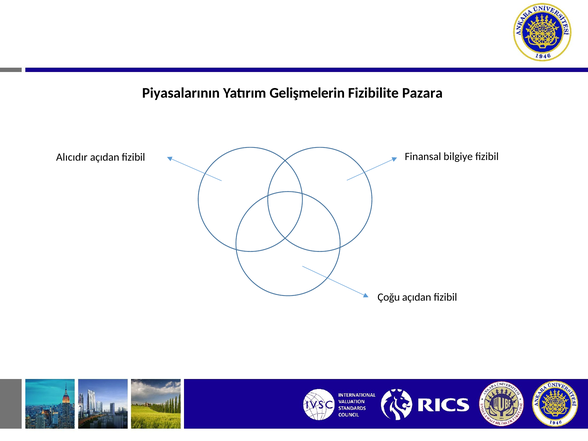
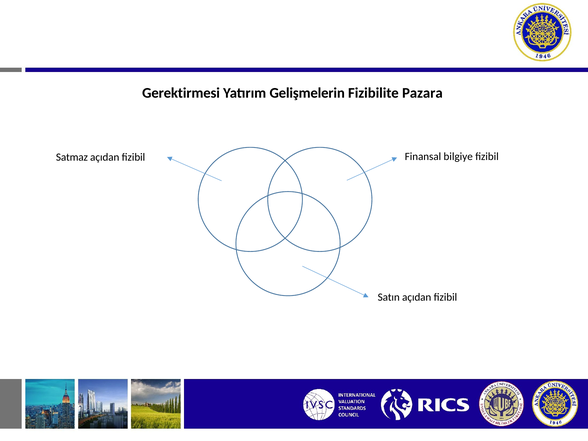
Piyasalarının: Piyasalarının -> Gerektirmesi (181, 93)
Alıcıdır: Alıcıdır -> Satmaz (72, 157)
Çoğu: Çoğu -> Satın (389, 297)
